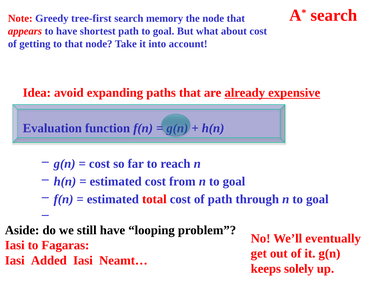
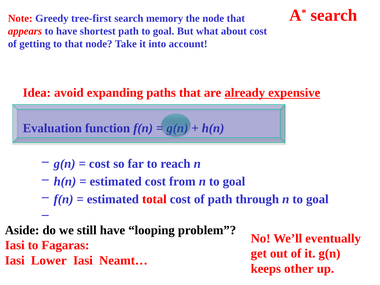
Added: Added -> Lower (49, 261)
solely: solely -> other (299, 269)
